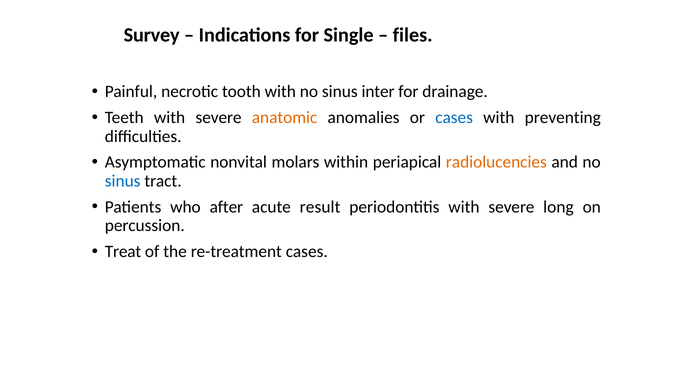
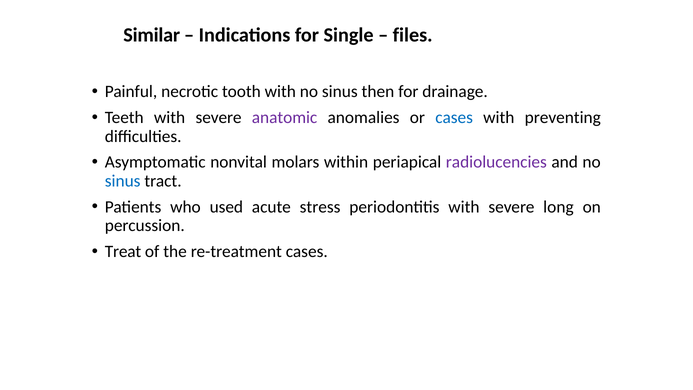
Survey: Survey -> Similar (152, 35)
inter: inter -> then (378, 92)
anatomic colour: orange -> purple (285, 118)
radiolucencies colour: orange -> purple (496, 162)
after: after -> used (226, 207)
result: result -> stress (320, 207)
